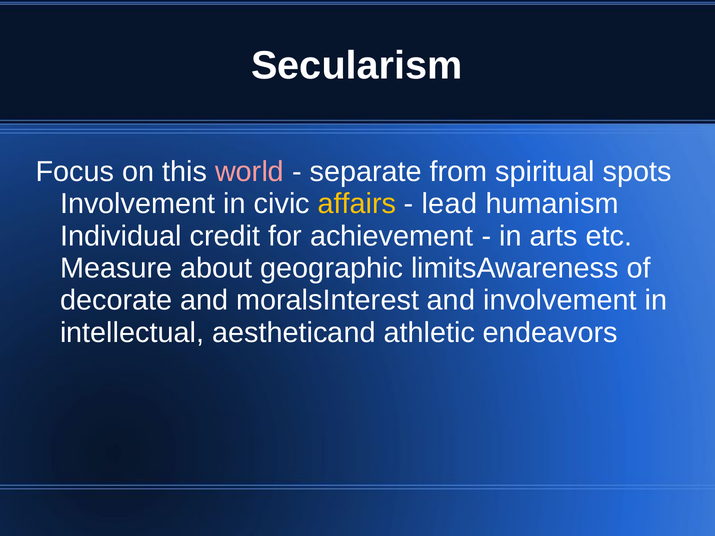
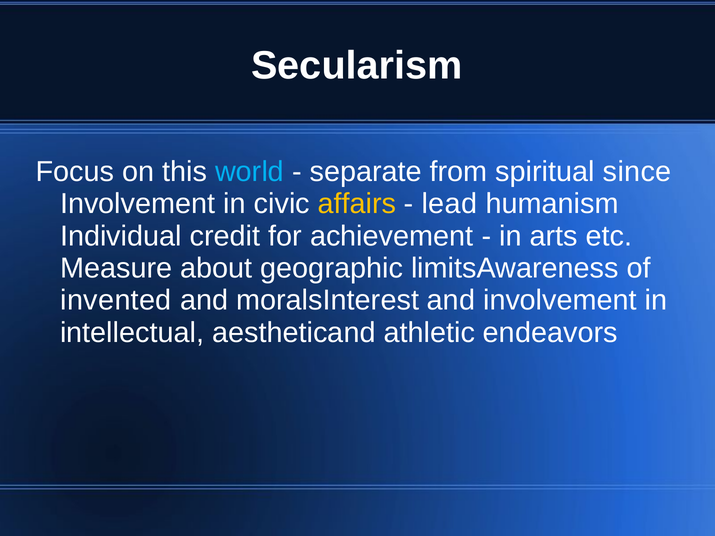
world colour: pink -> light blue (250, 172)
spots: spots -> since (637, 172)
decorate: decorate -> invented (116, 300)
